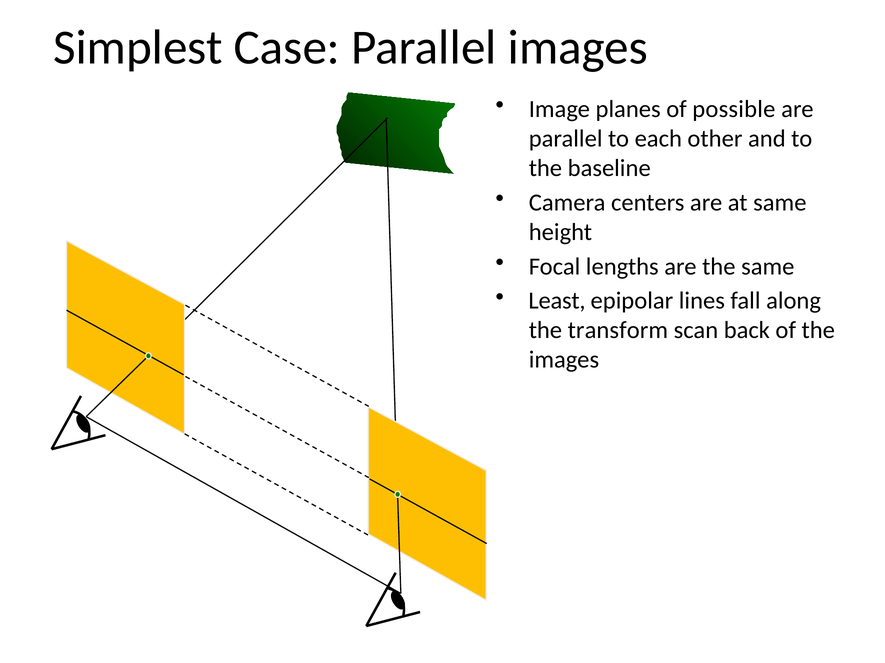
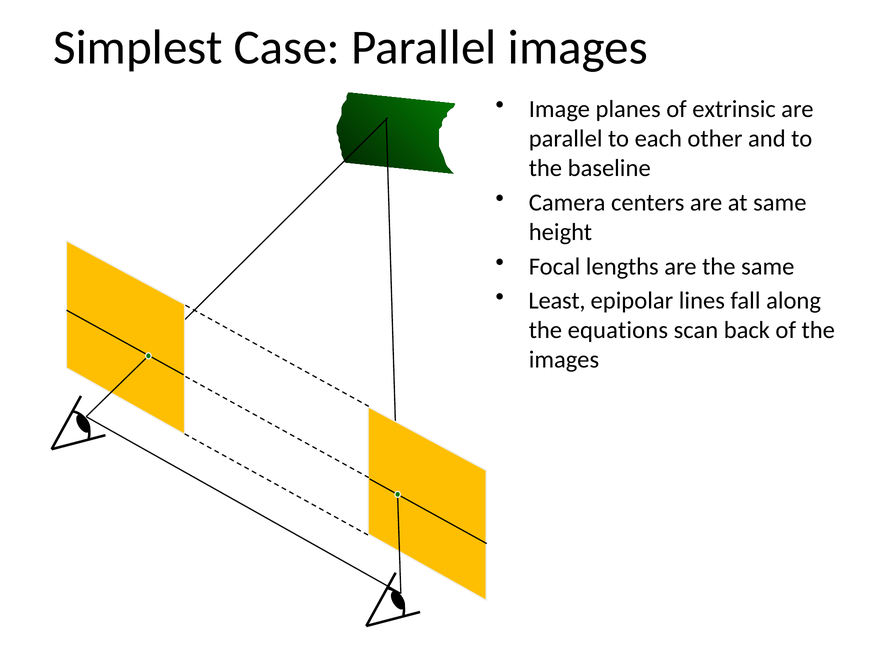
possible: possible -> extrinsic (734, 109)
transform: transform -> equations (618, 331)
